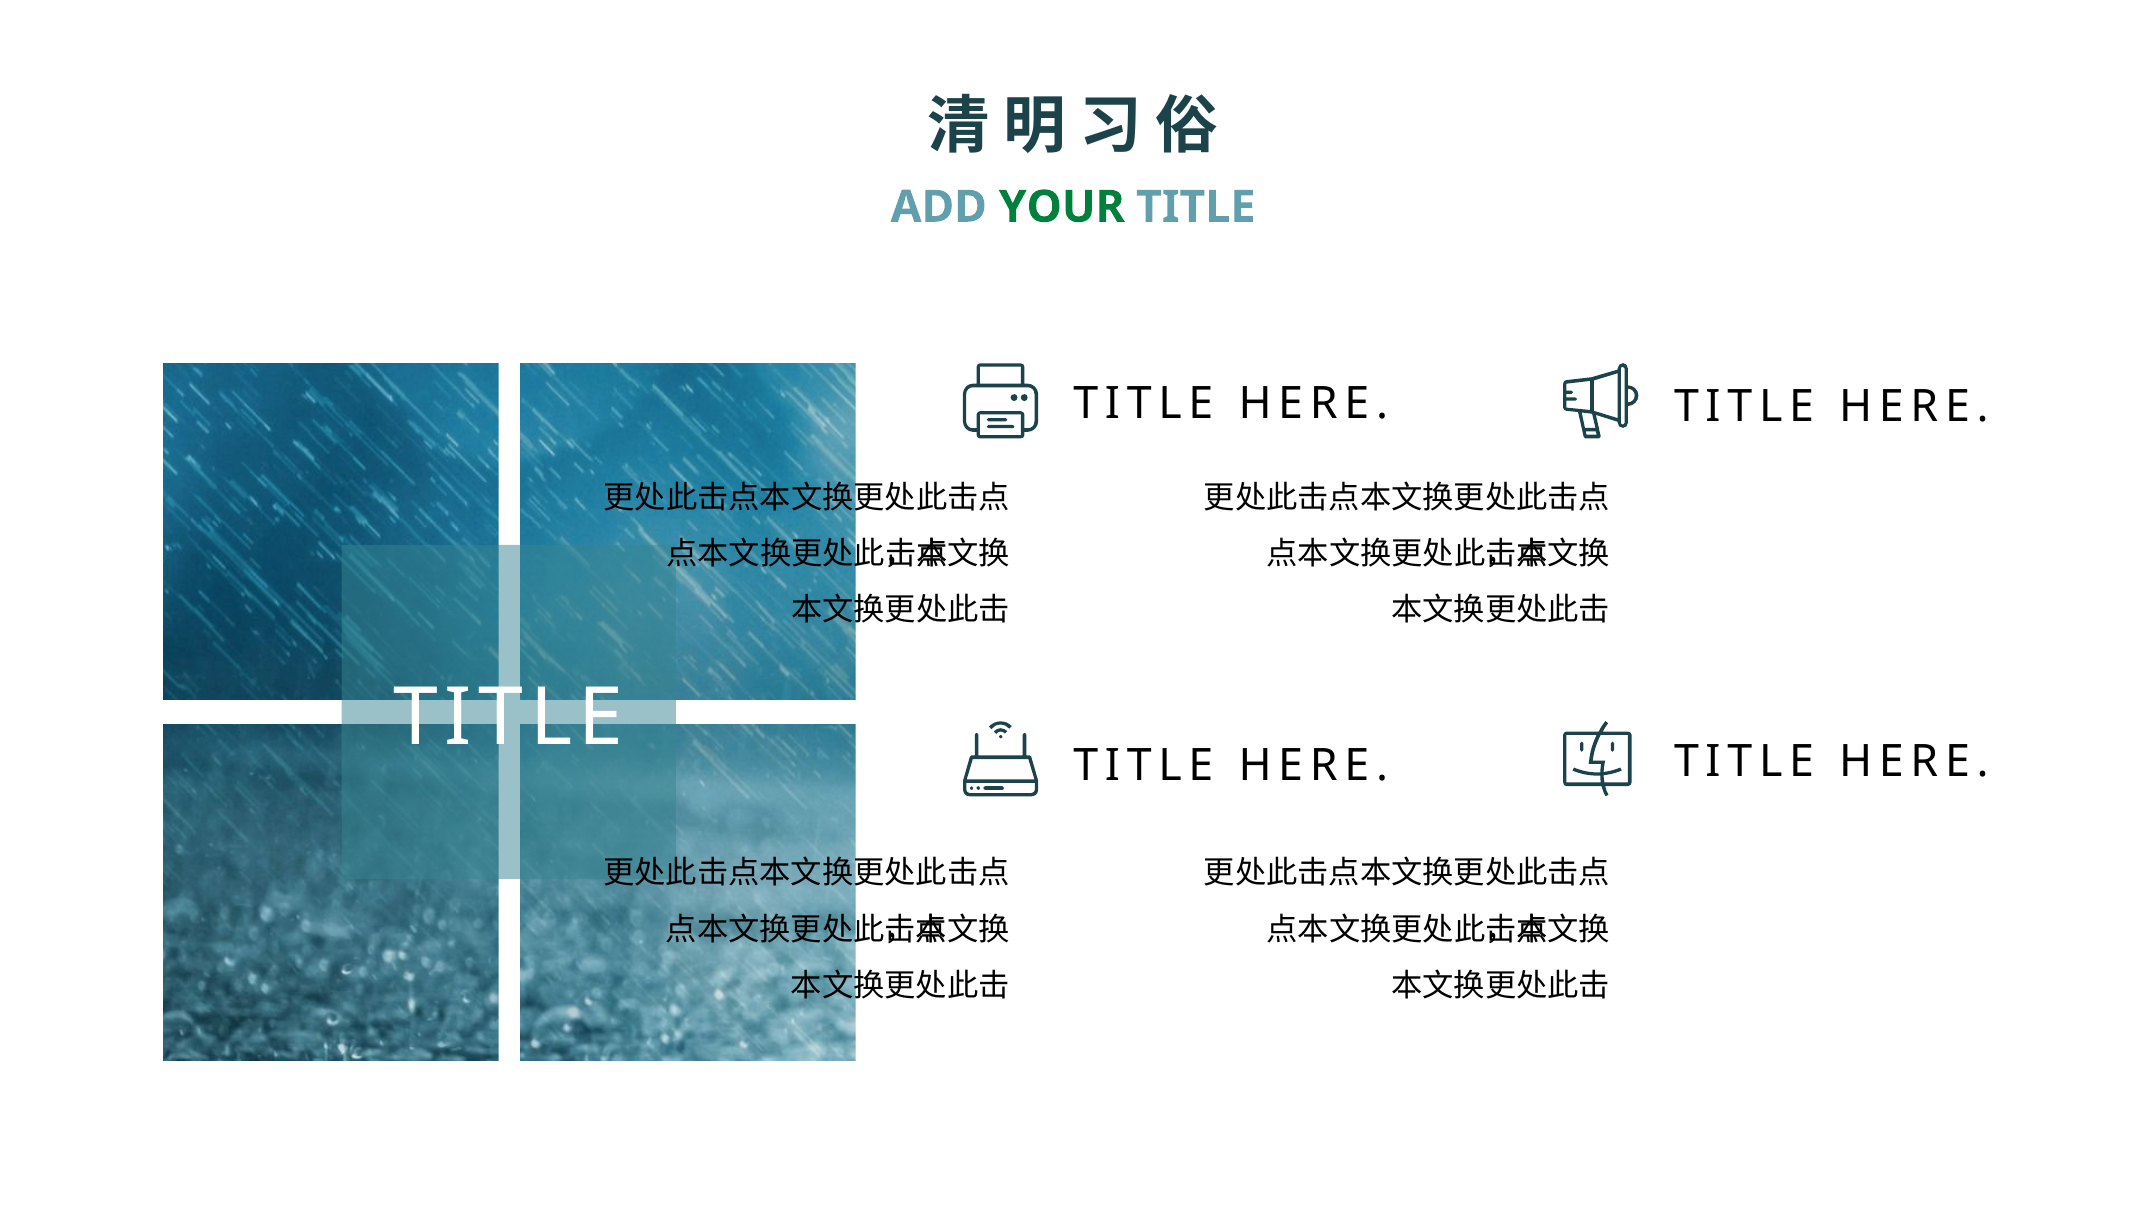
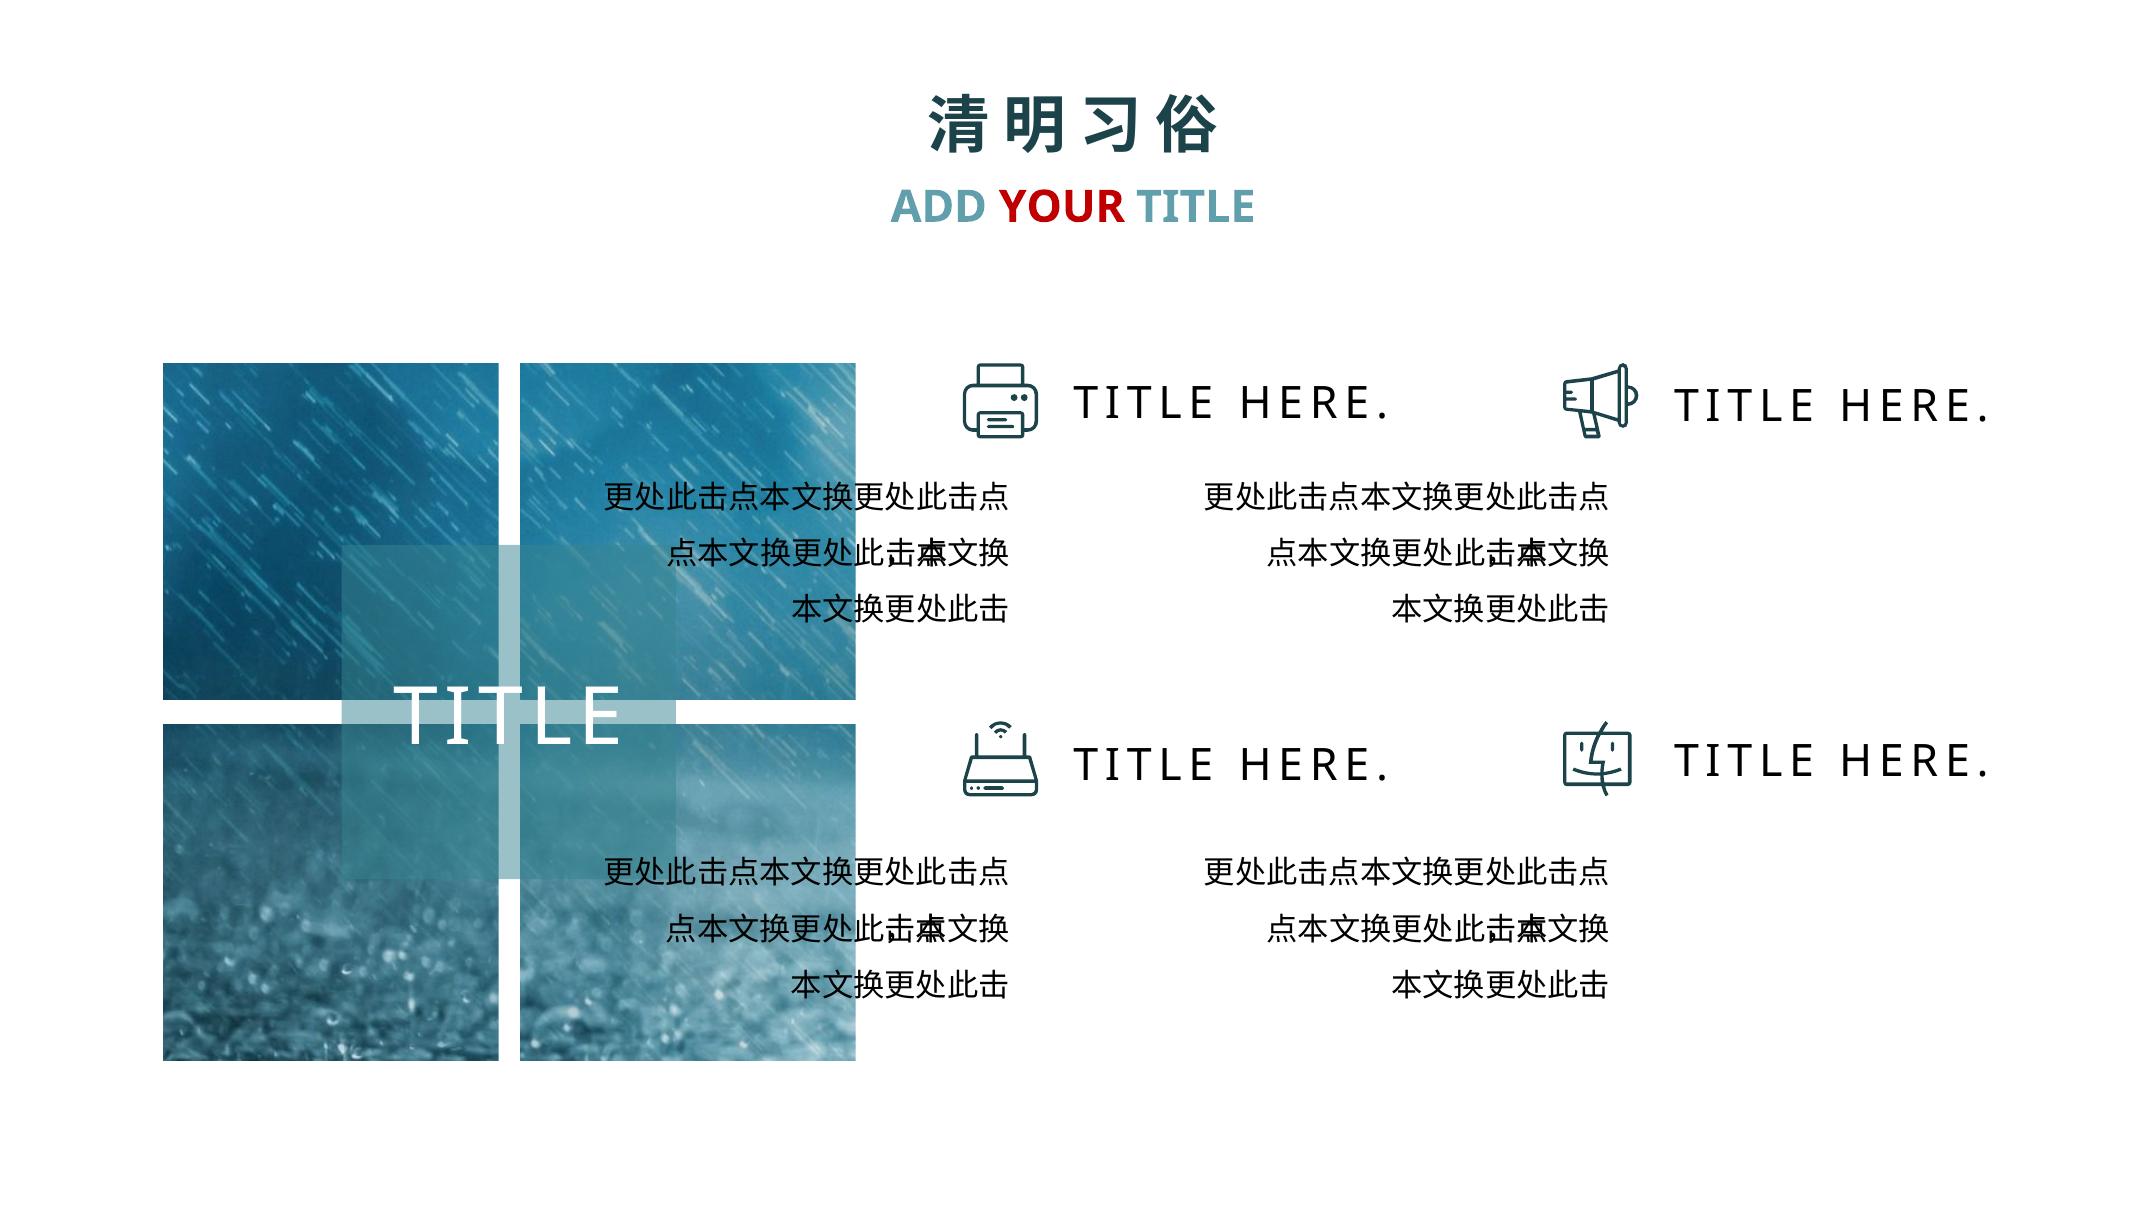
YOUR colour: green -> red (1062, 207)
